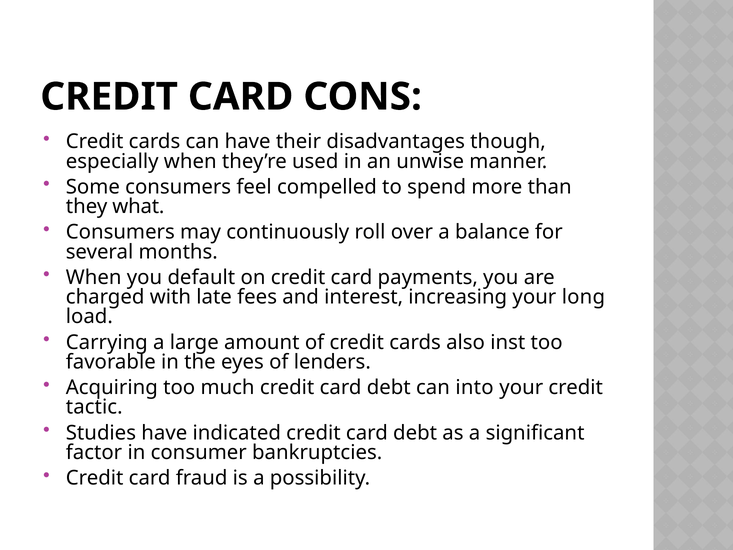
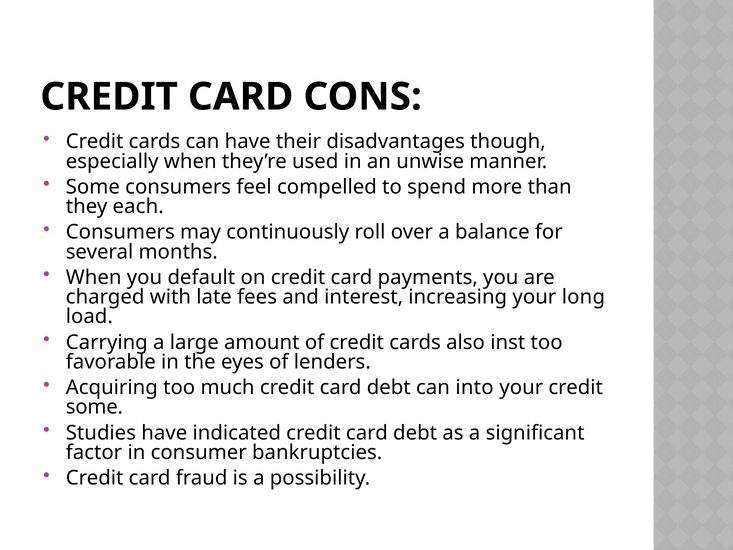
what: what -> each (138, 206)
tactic: tactic -> some (94, 407)
